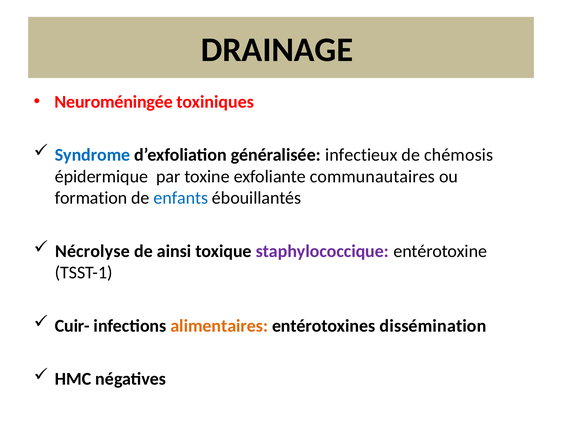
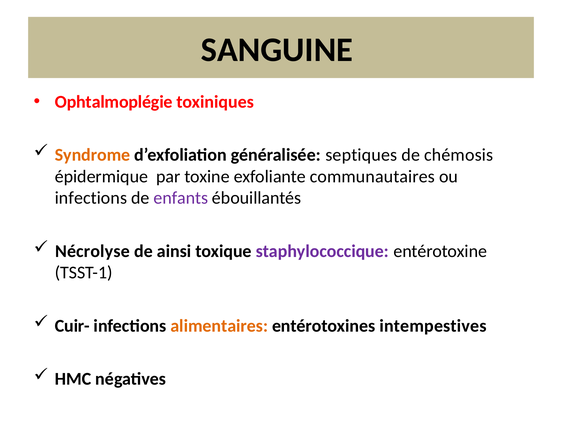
DRAINAGE: DRAINAGE -> SANGUINE (277, 50)
Neuroméningée: Neuroméningée -> Ophtalmoplégie (114, 102)
Syndrome colour: blue -> orange (93, 155)
infectieux: infectieux -> septiques (361, 155)
formation: formation -> infections (91, 198)
enfants colour: blue -> purple (181, 198)
dissémination: dissémination -> intempestives (433, 325)
